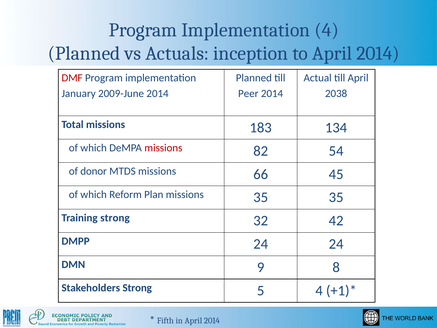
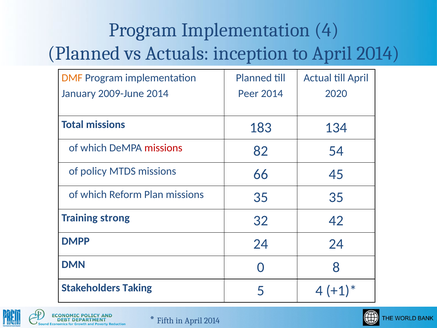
DMF colour: red -> orange (72, 78)
2038: 2038 -> 2020 (336, 93)
donor: donor -> policy (94, 171)
9: 9 -> 0 (261, 267)
Stakeholders Strong: Strong -> Taking (137, 288)
